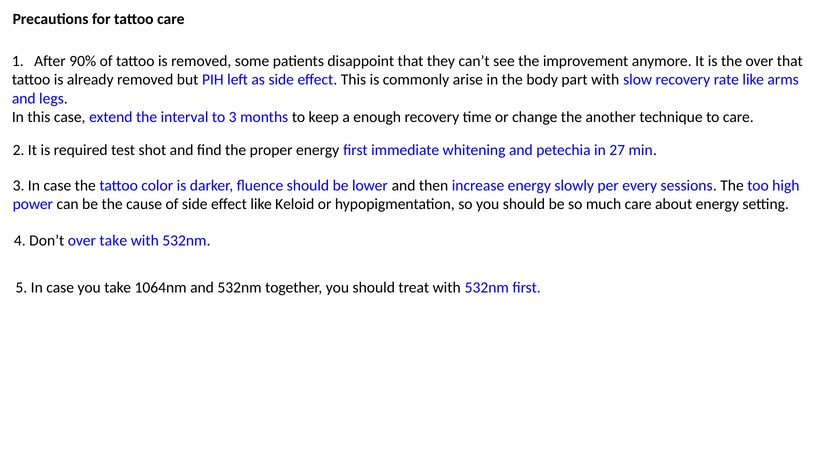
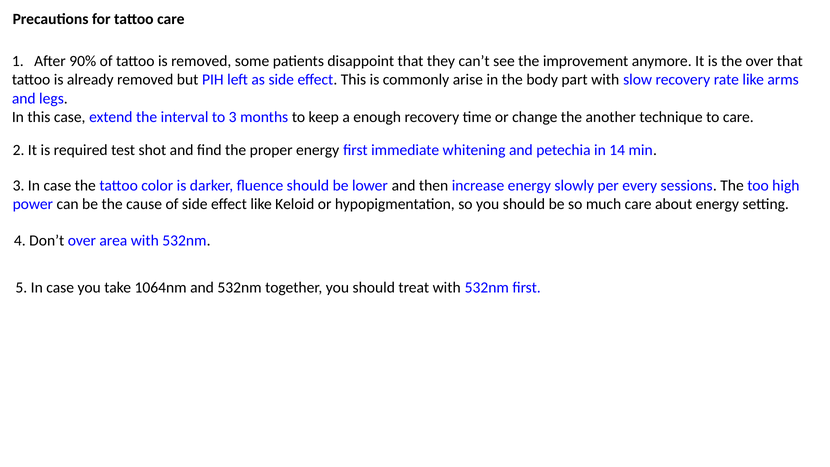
27: 27 -> 14 (617, 150)
over take: take -> area (113, 240)
